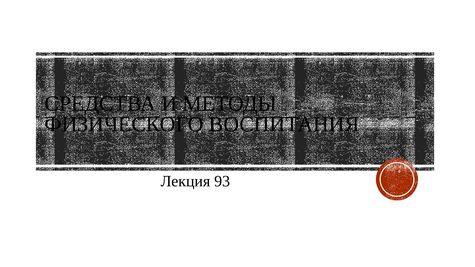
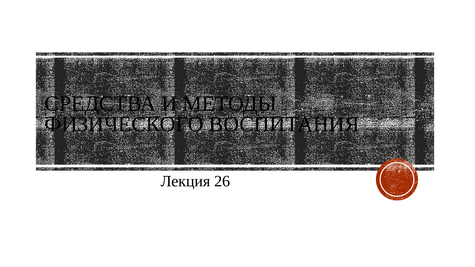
93: 93 -> 26 (222, 181)
